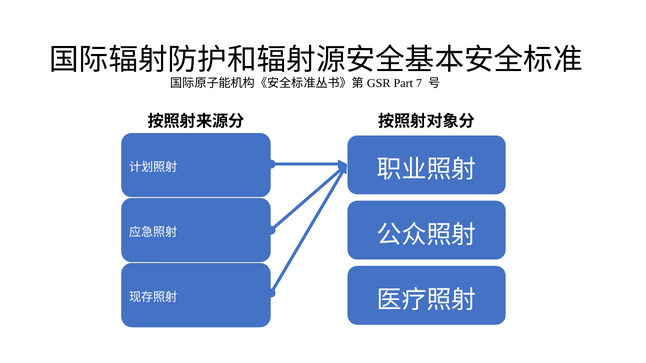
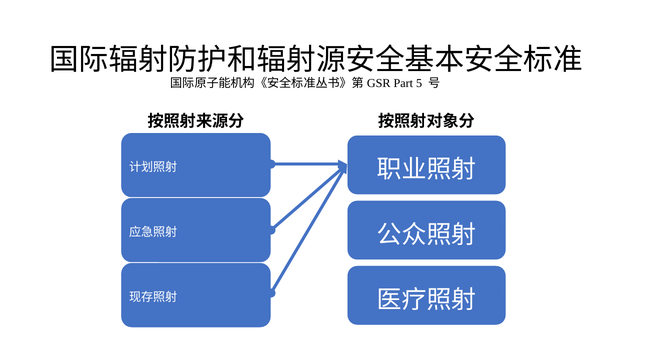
7: 7 -> 5 (419, 83)
